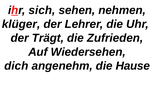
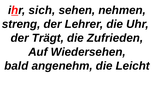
klüger: klüger -> streng (21, 24)
dich: dich -> bald (16, 66)
Hause: Hause -> Leicht (133, 66)
